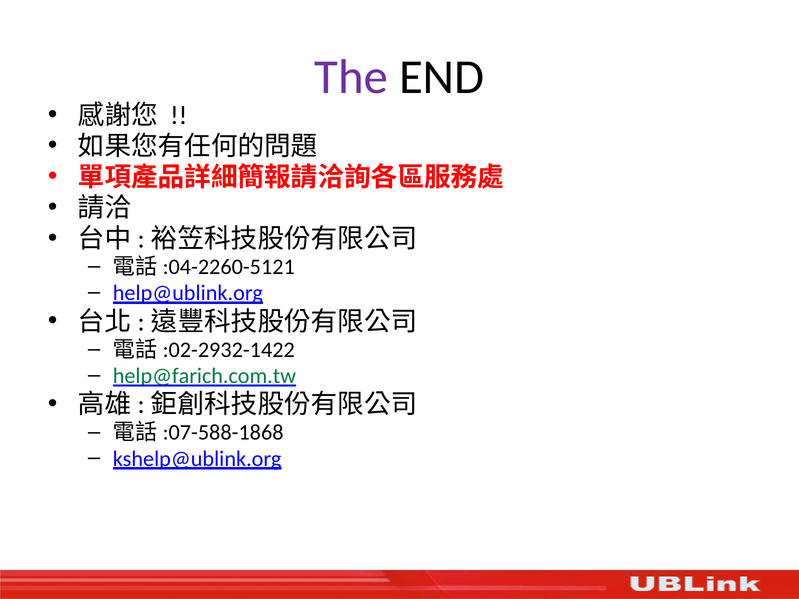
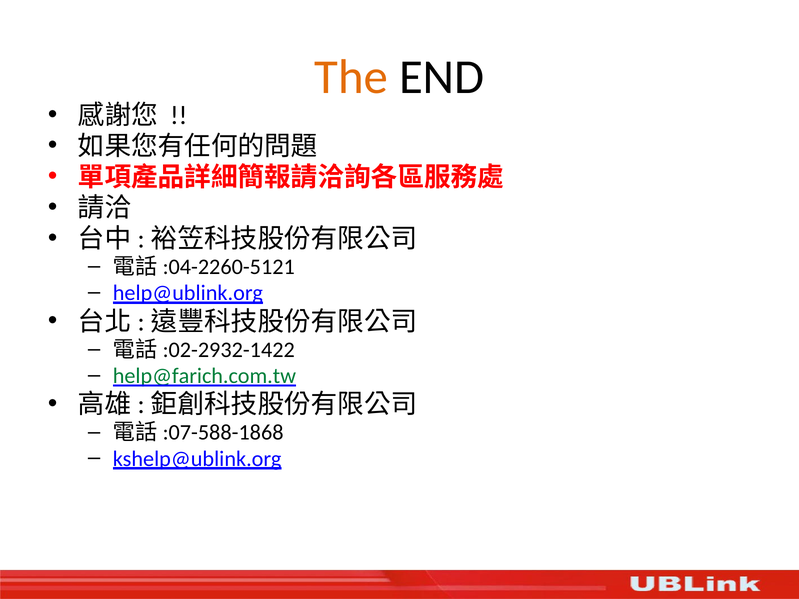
The colour: purple -> orange (351, 77)
